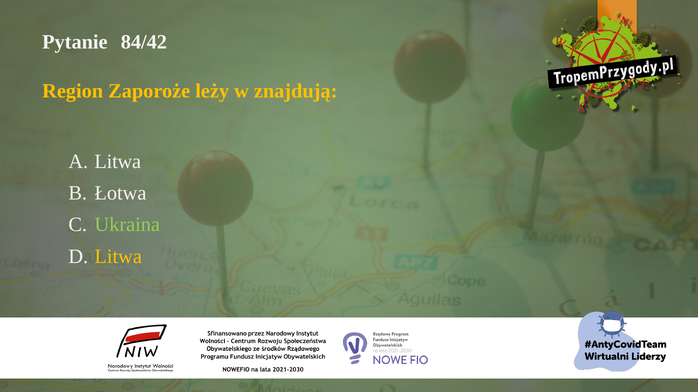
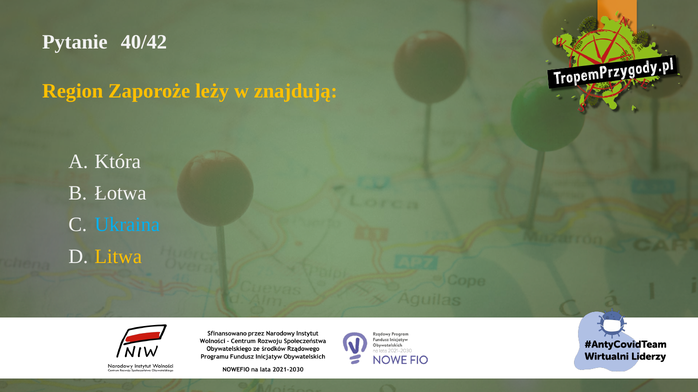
84/42: 84/42 -> 40/42 (144, 42)
A Litwa: Litwa -> Która (118, 162)
Ukraina colour: light green -> light blue (127, 225)
